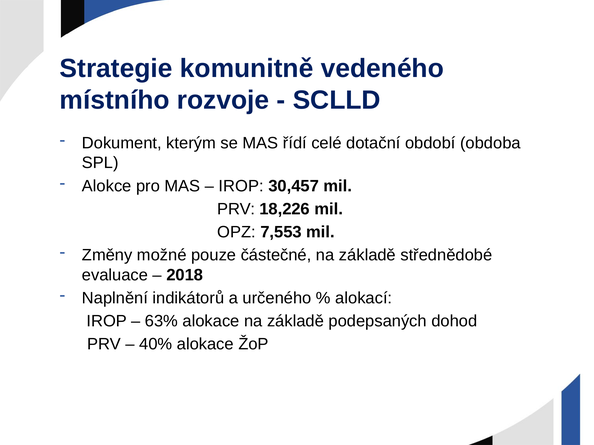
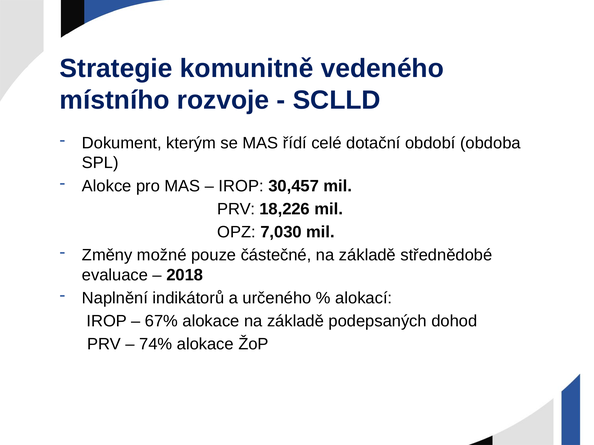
7,553: 7,553 -> 7,030 (281, 232)
63%: 63% -> 67% (161, 321)
40%: 40% -> 74% (156, 345)
